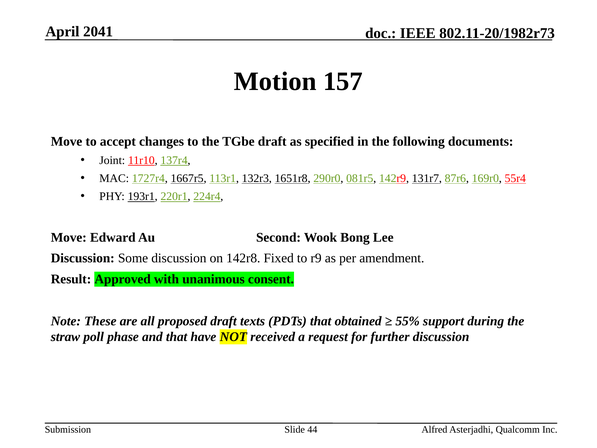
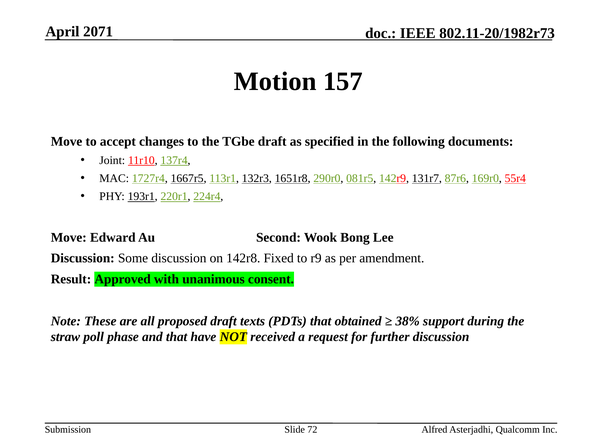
2041: 2041 -> 2071 (98, 32)
55%: 55% -> 38% (408, 321)
44: 44 -> 72 (312, 429)
